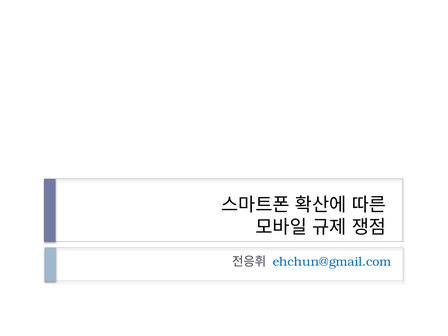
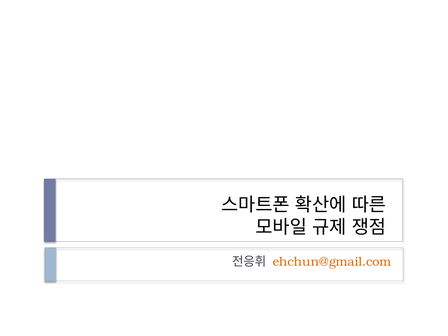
ehchun@gmail.com colour: blue -> orange (332, 262)
